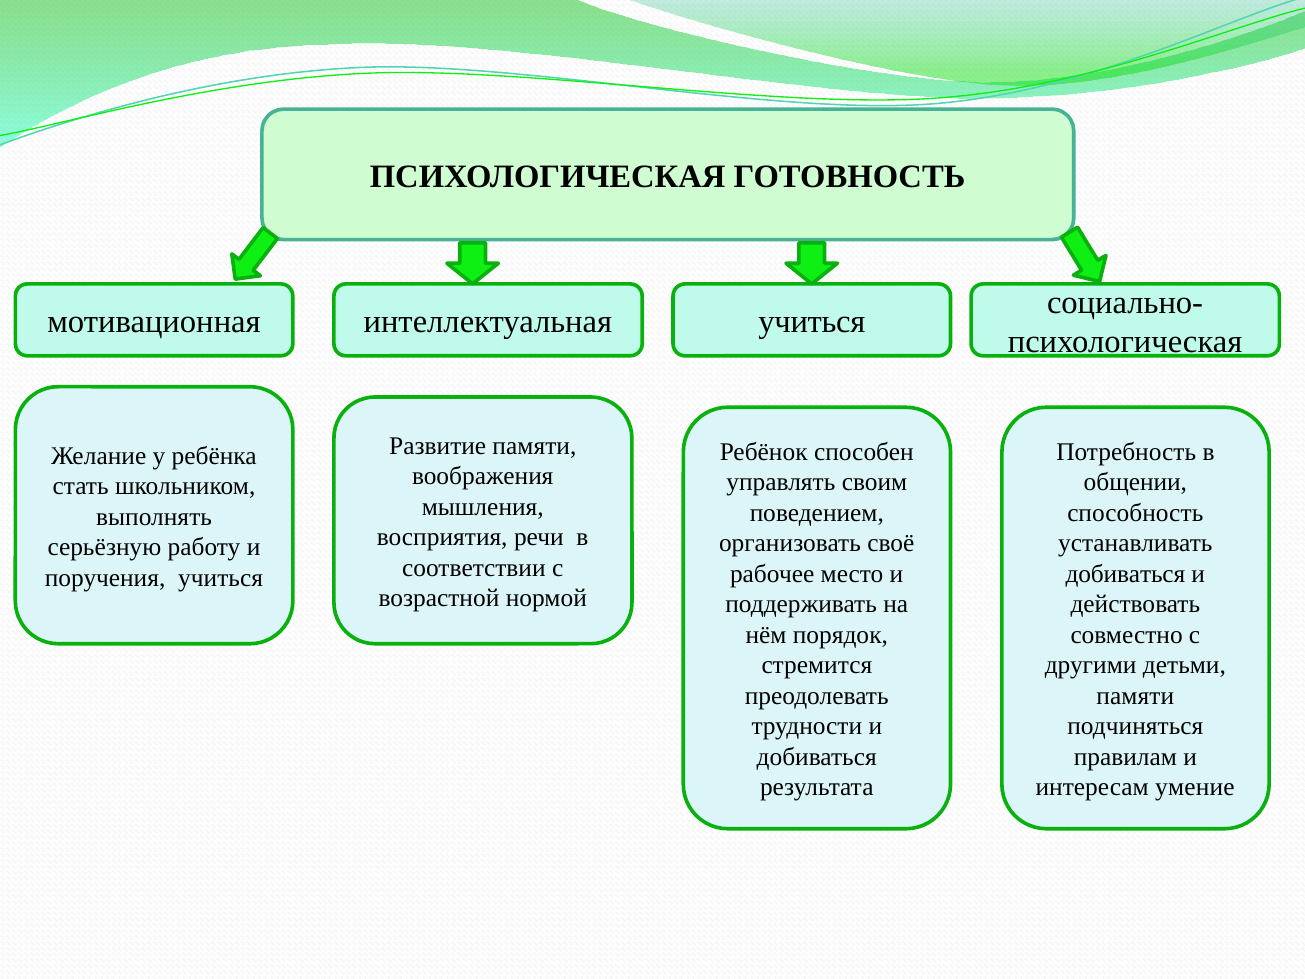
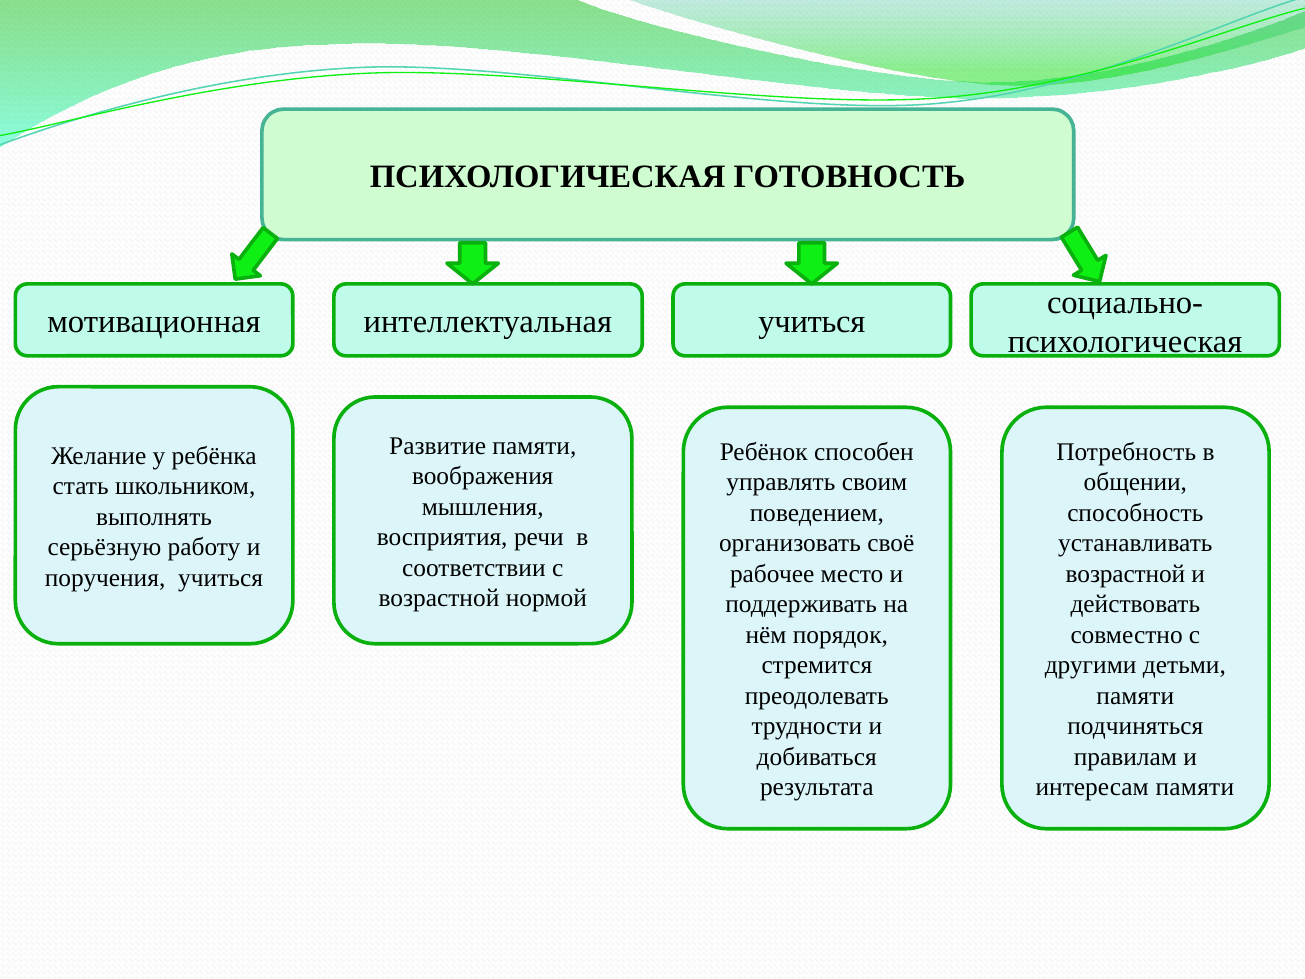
добиваться: добиваться -> возрастной (1125, 574)
интересам умение: умение -> памяти (1195, 787)
